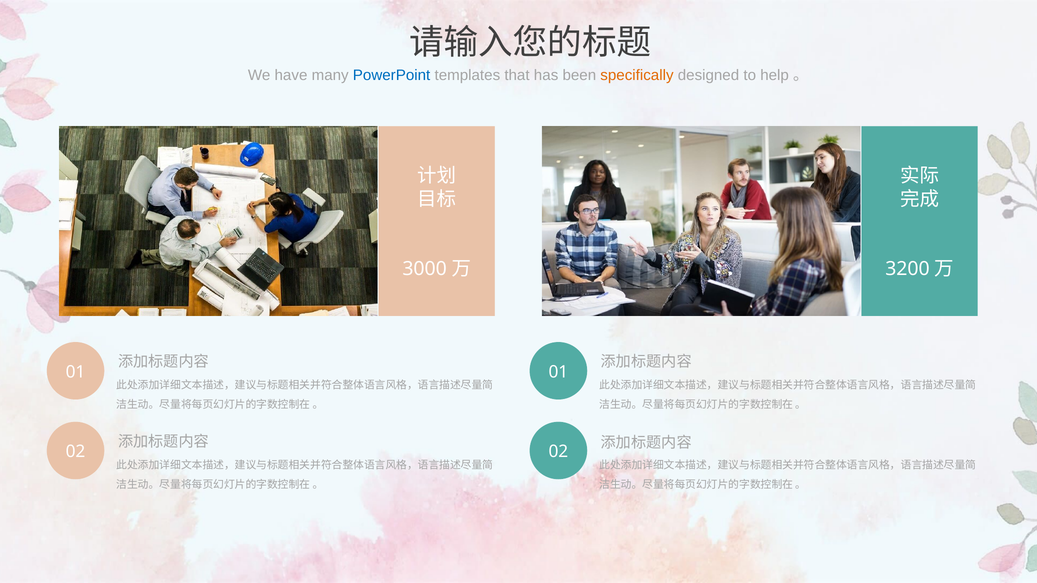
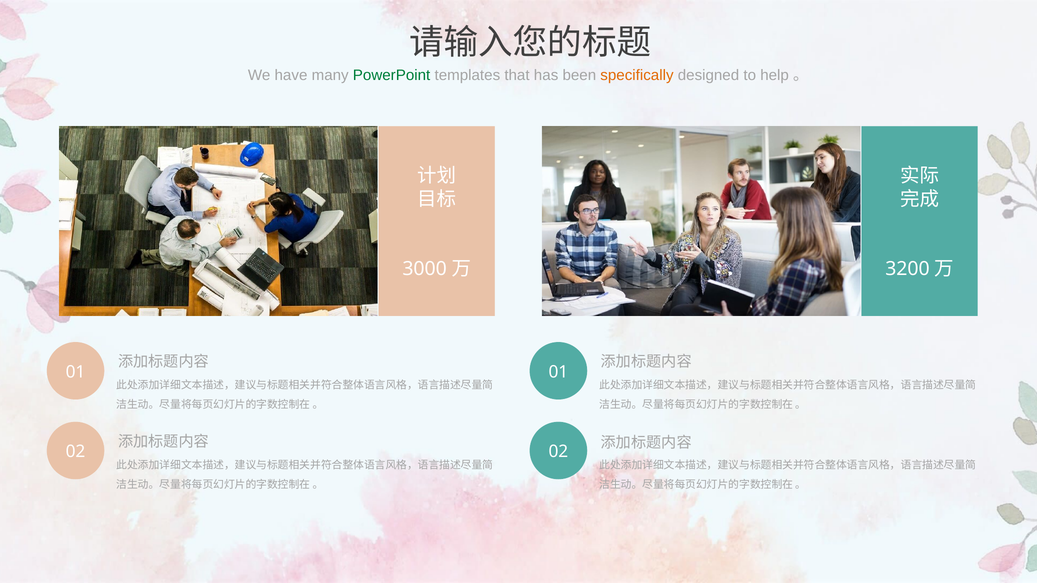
PowerPoint colour: blue -> green (392, 75)
